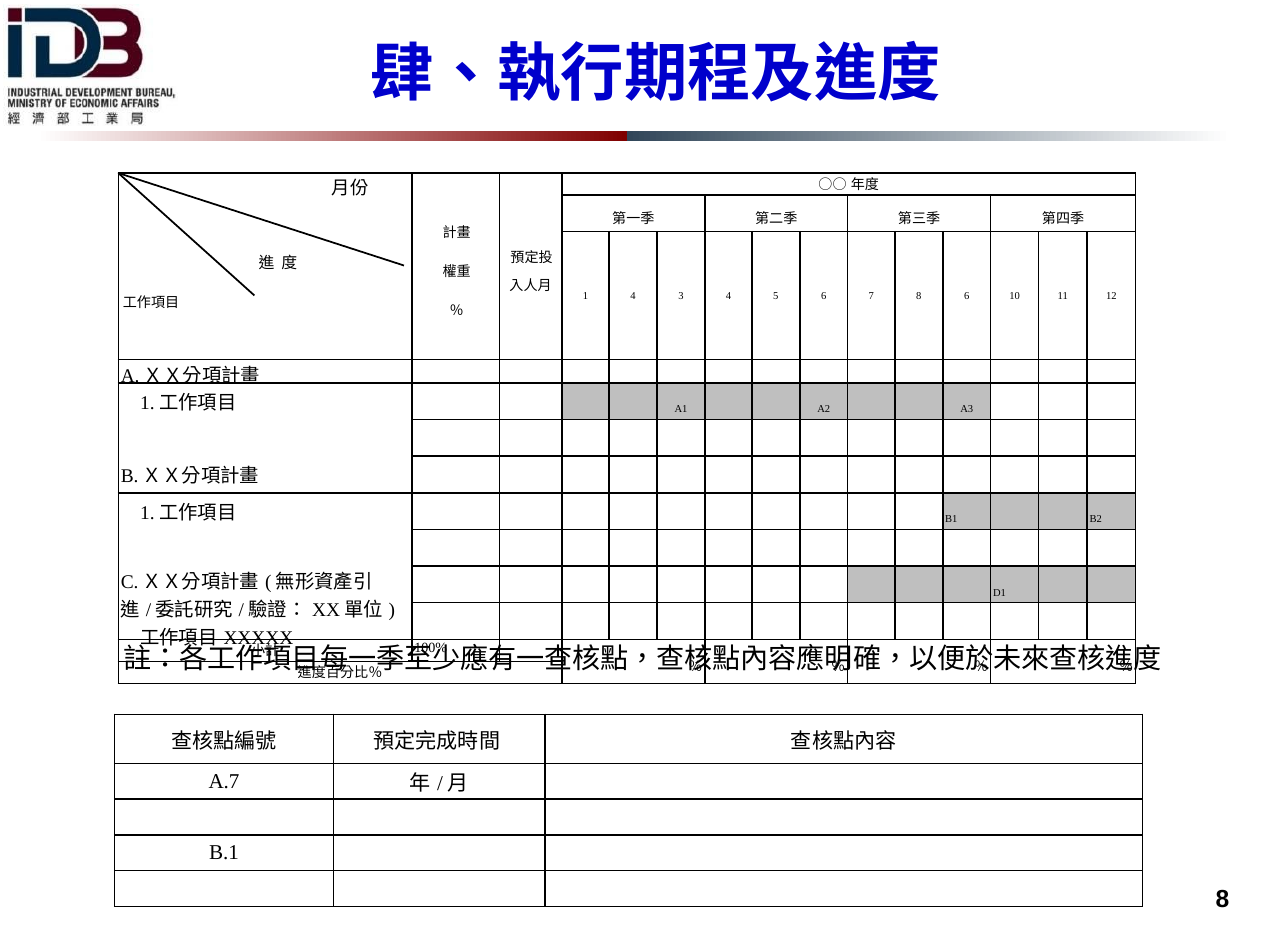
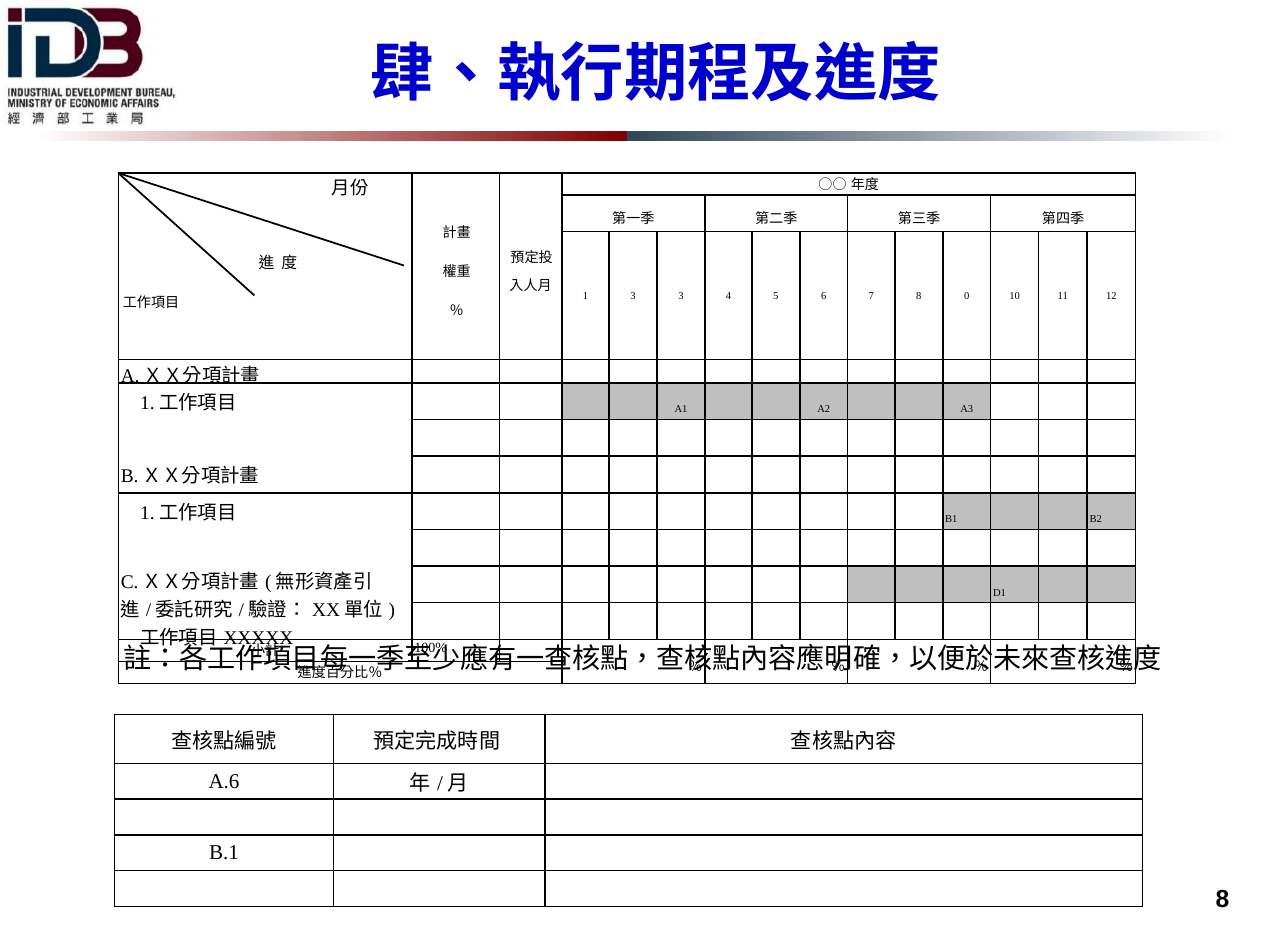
1 4: 4 -> 3 (633, 296)
8 6: 6 -> 0 (967, 296)
A.7: A.7 -> A.6 (224, 782)
